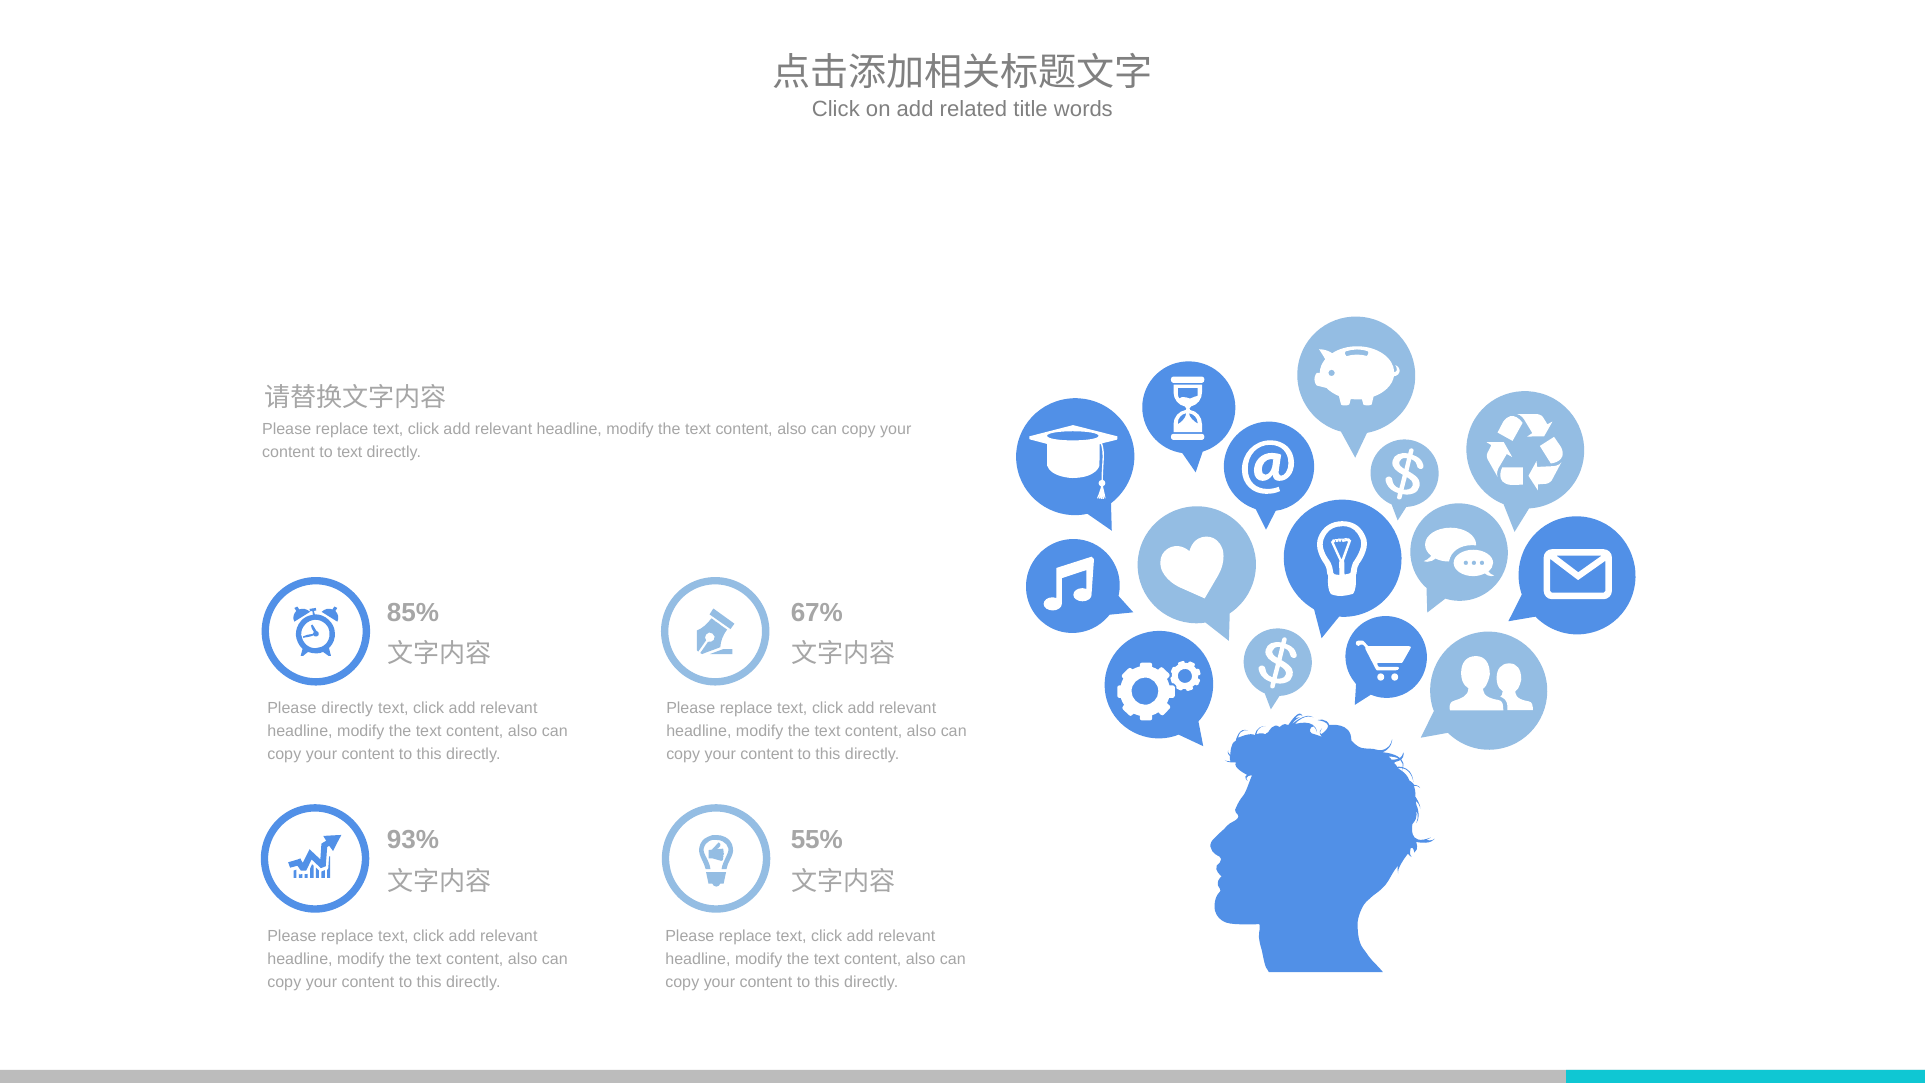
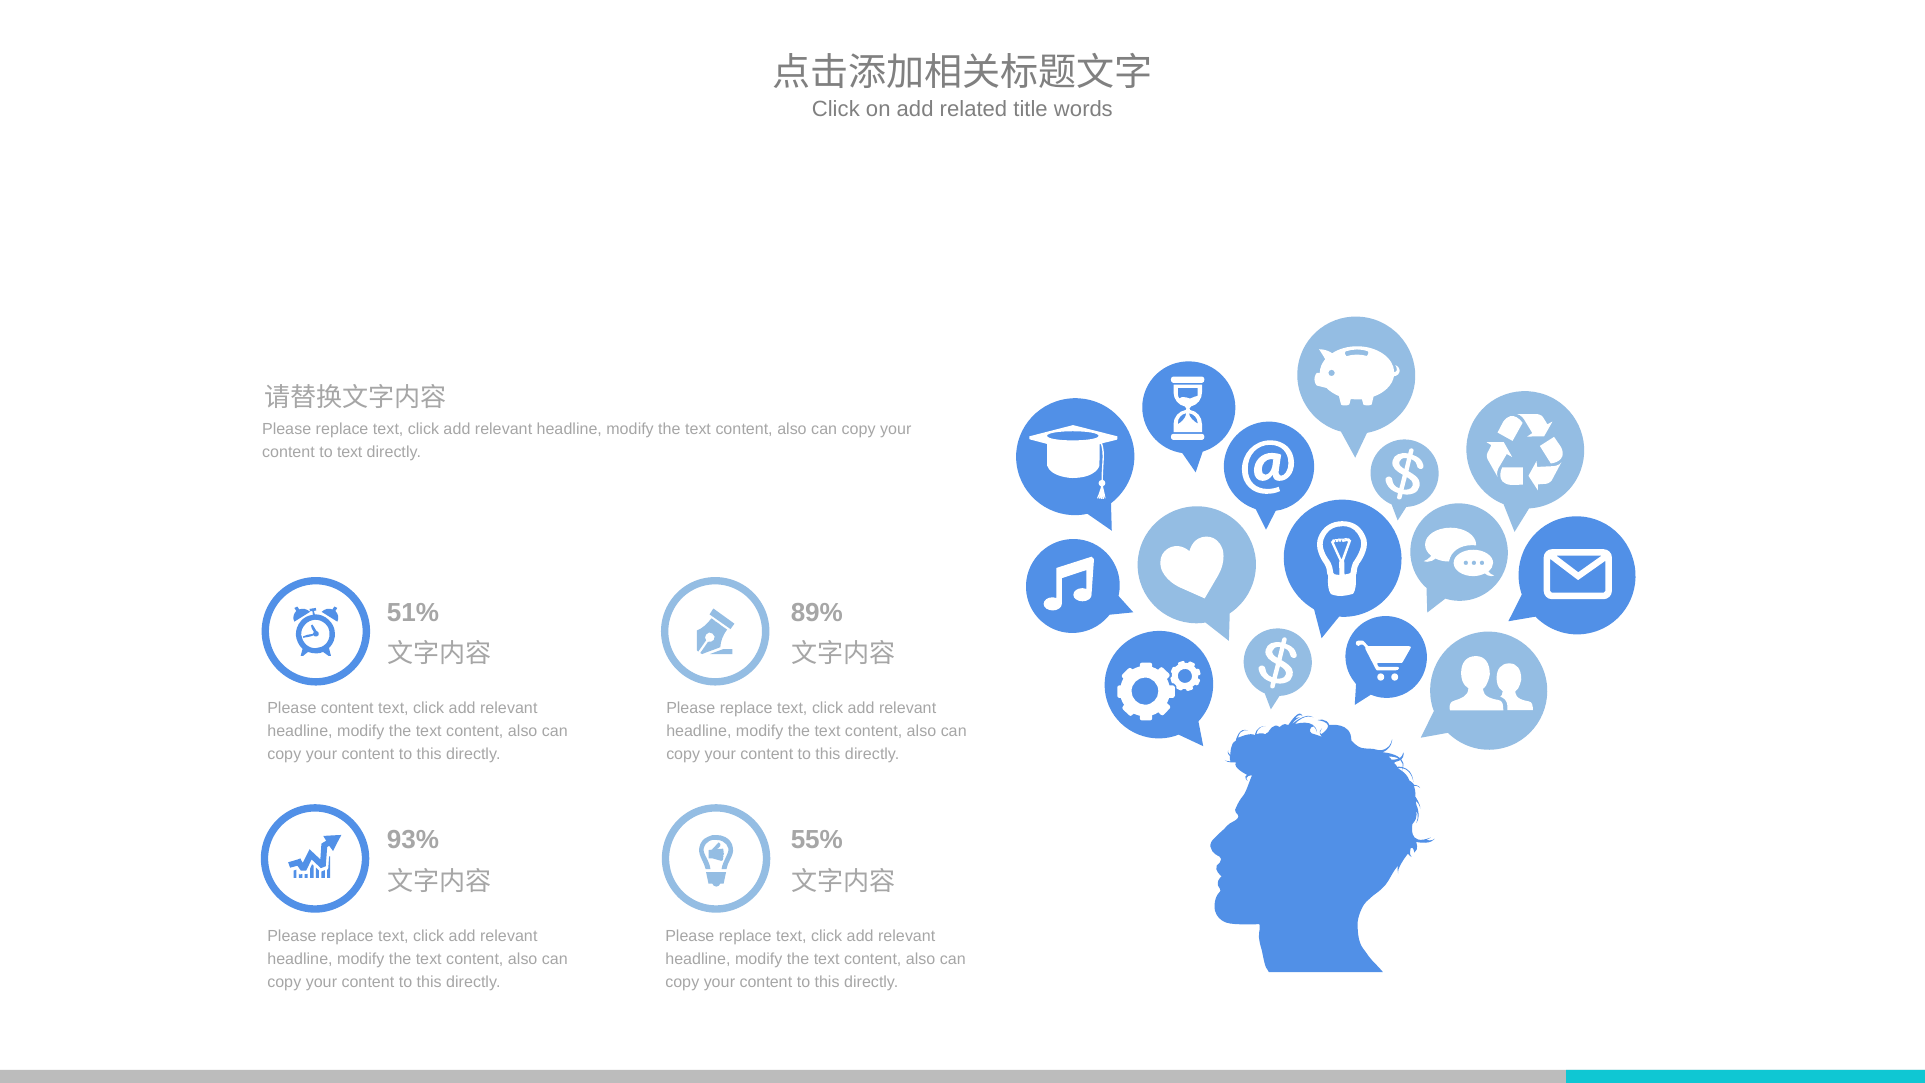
85%: 85% -> 51% (413, 613)
67%: 67% -> 89% (817, 613)
Please directly: directly -> content (347, 709)
